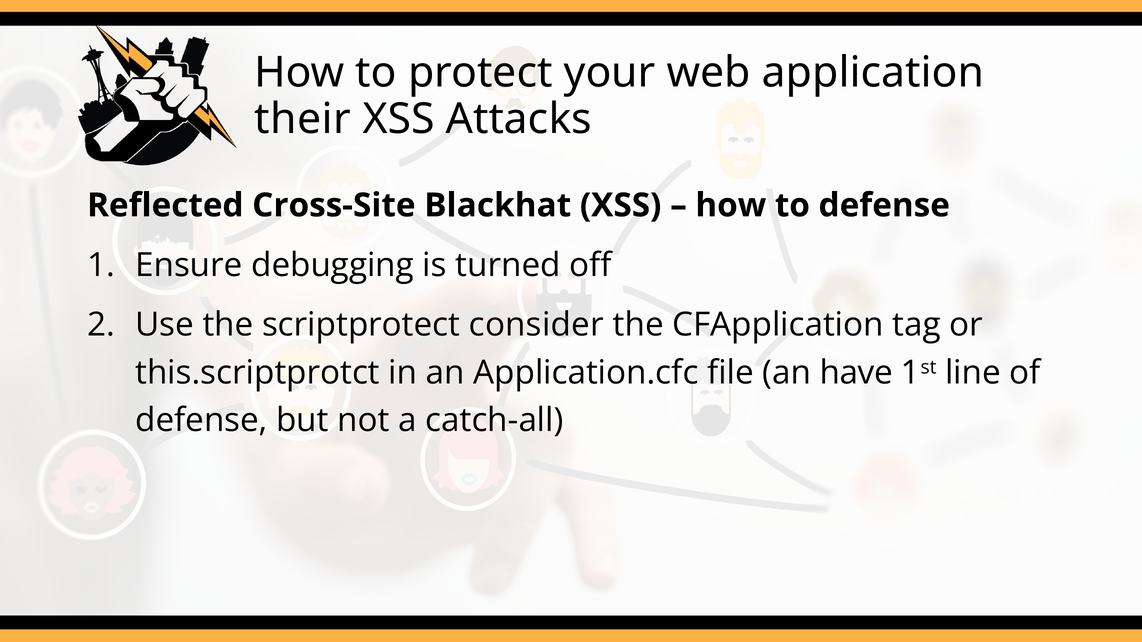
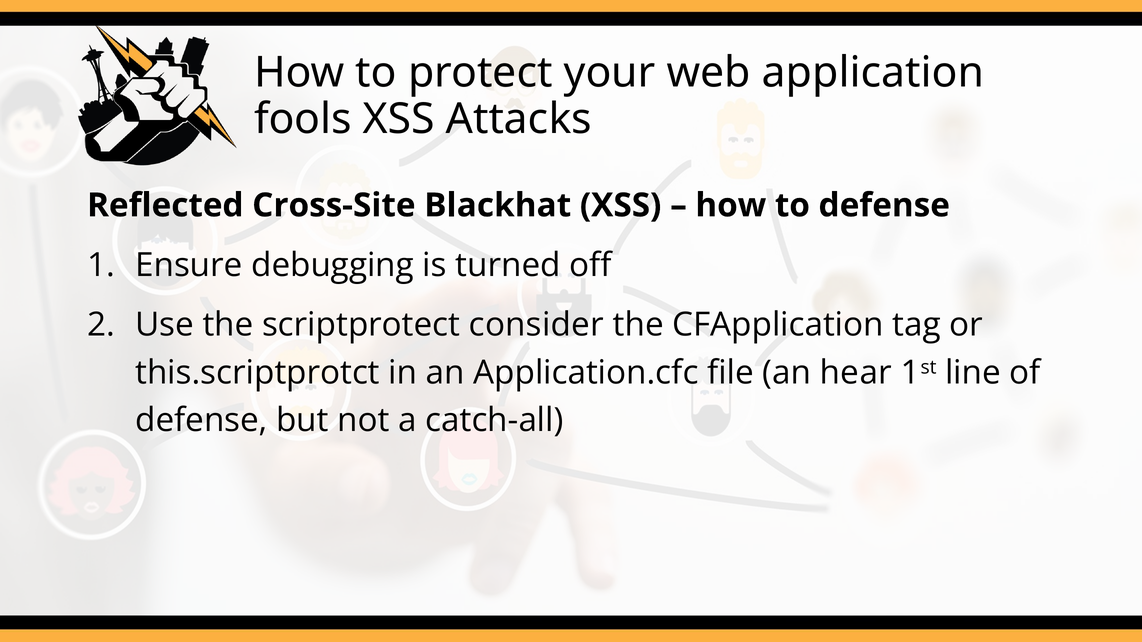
their: their -> fools (303, 119)
have: have -> hear (856, 373)
